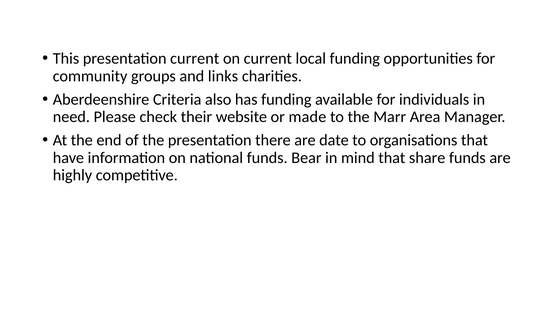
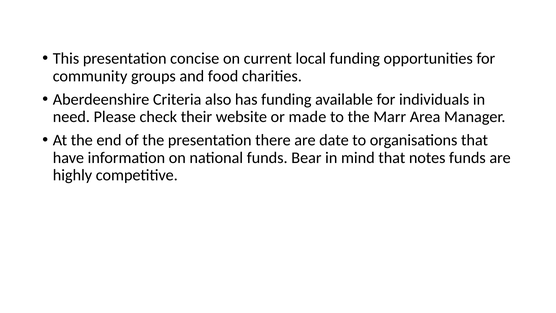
presentation current: current -> concise (195, 58)
links: links -> food (223, 76)
share: share -> notes (427, 158)
